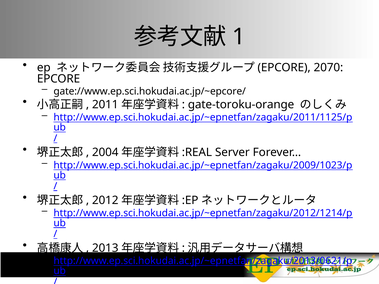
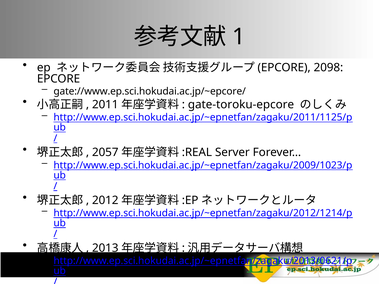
2070: 2070 -> 2098 (328, 68)
gate-toroku-orange: gate-toroku-orange -> gate-toroku-epcore (241, 105)
2004: 2004 -> 2057 (105, 152)
